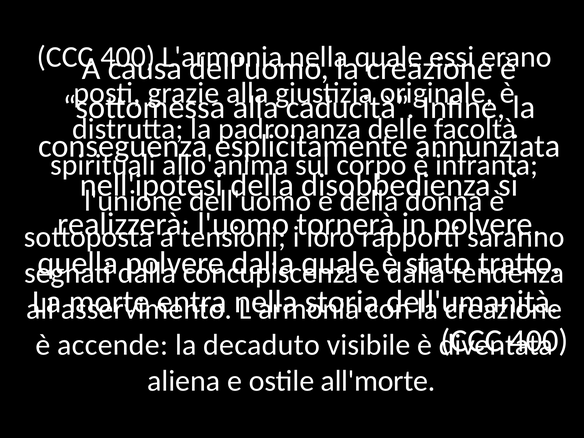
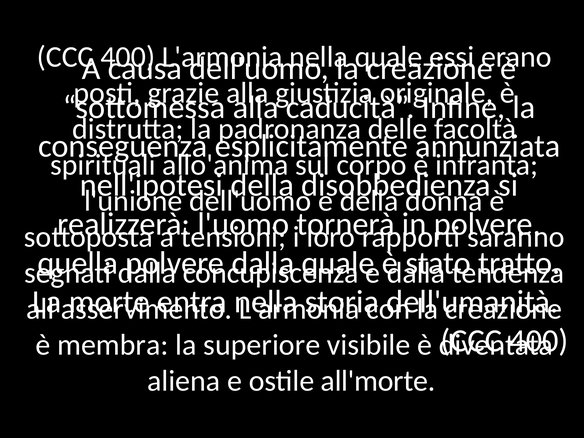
accende: accende -> membra (113, 345)
decaduto: decaduto -> superiore (262, 345)
